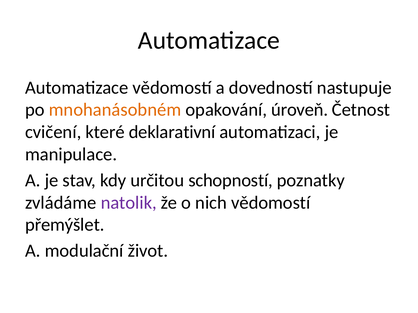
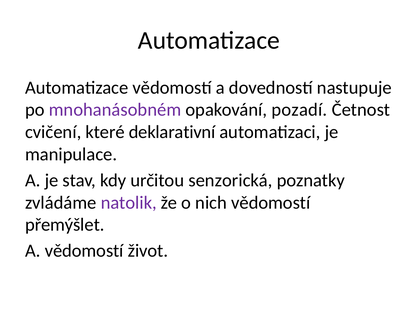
mnohanásobném colour: orange -> purple (115, 110)
úroveň: úroveň -> pozadí (299, 110)
schopností: schopností -> senzorická (230, 181)
A modulační: modulační -> vědomostí (84, 251)
